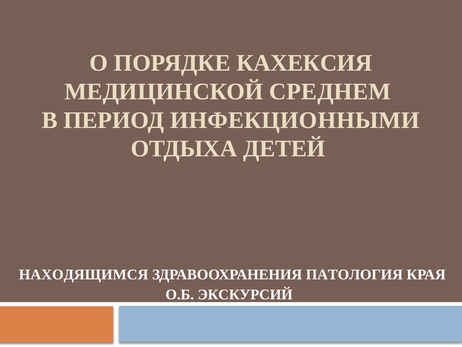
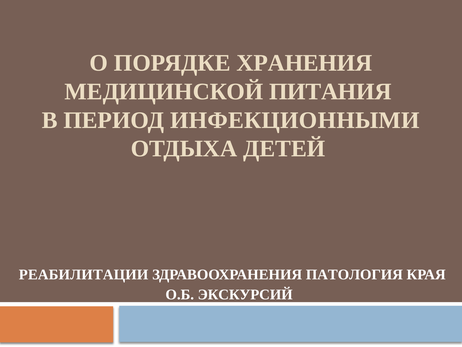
КАХЕКСИЯ: КАХЕКСИЯ -> ХРАНЕНИЯ (304, 63)
СРЕДНЕМ: СРЕДНЕМ -> ПИТАНИЯ (330, 92)
НАХОДЯЩИМСЯ: НАХОДЯЩИМСЯ -> РЕАБИЛИТАЦИИ (84, 274)
